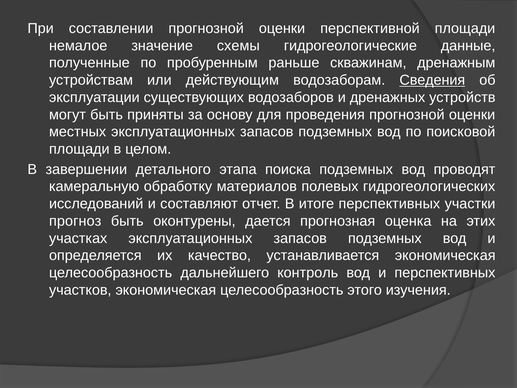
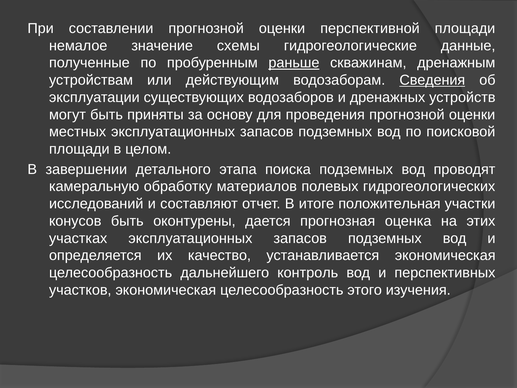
раньше underline: none -> present (294, 63)
итоге перспективных: перспективных -> положительная (389, 204)
прогноз: прогноз -> конусов (75, 221)
